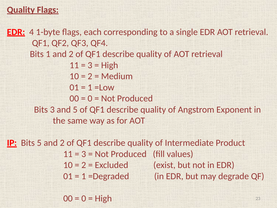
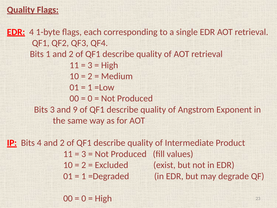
and 5: 5 -> 9 (75, 109)
Bits 5: 5 -> 4 (39, 143)
